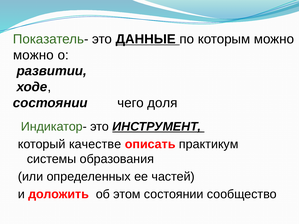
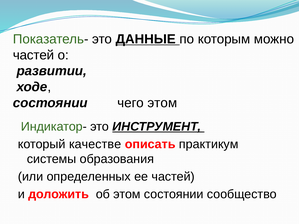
можно: можно -> частей (34, 55)
чего доля: доля -> этом (162, 103)
